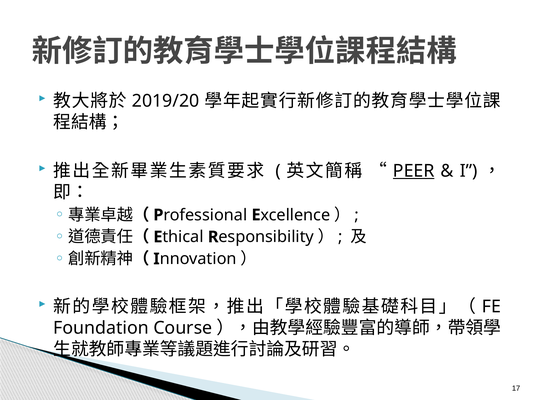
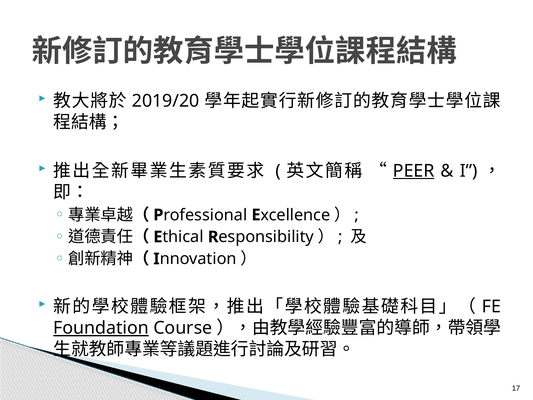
Foundation underline: none -> present (101, 328)
